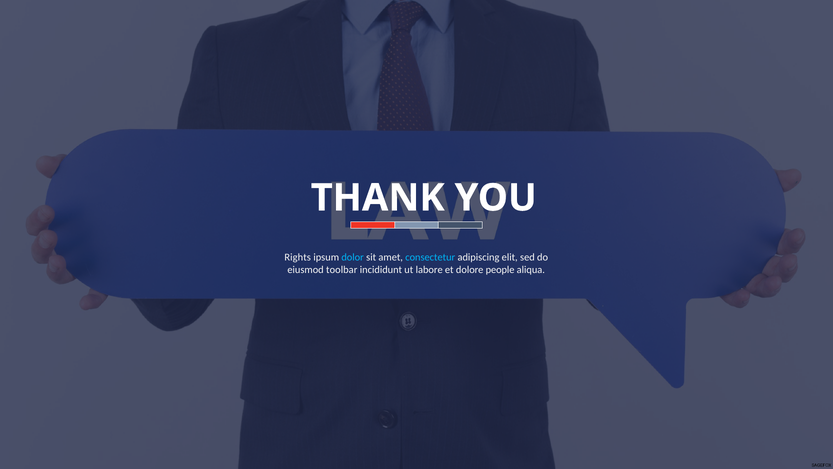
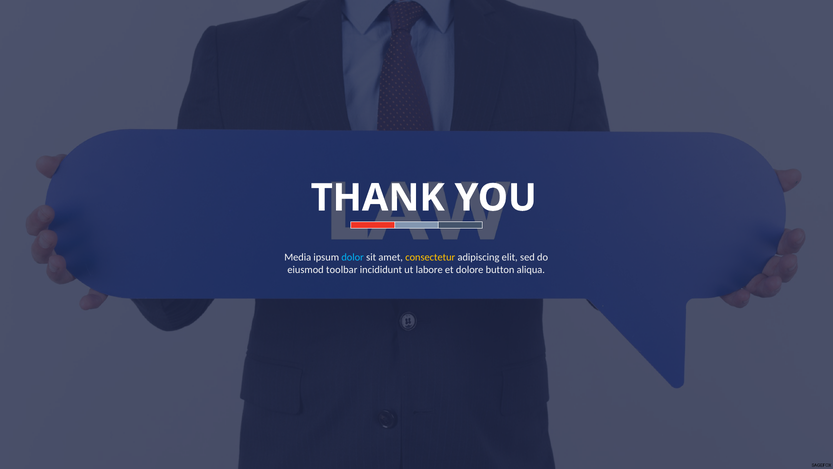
Rights: Rights -> Media (298, 257)
consectetur colour: light blue -> yellow (430, 257)
people: people -> button (500, 270)
